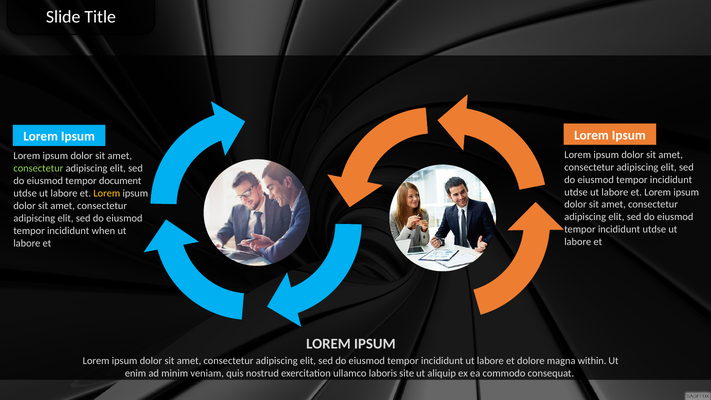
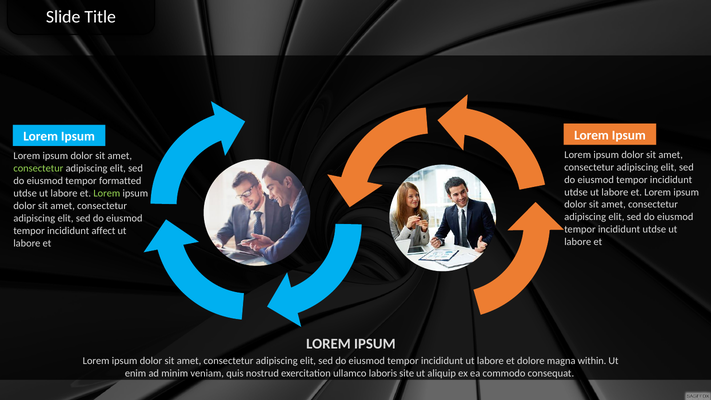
document: document -> formatted (120, 181)
Lorem colour: yellow -> light green (107, 193)
when: when -> affect (103, 231)
